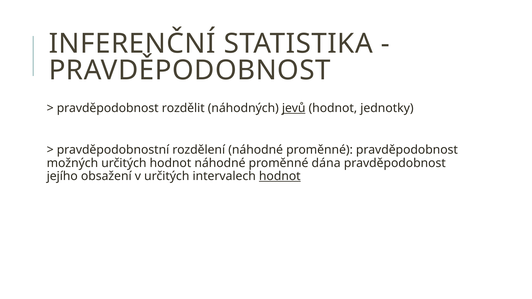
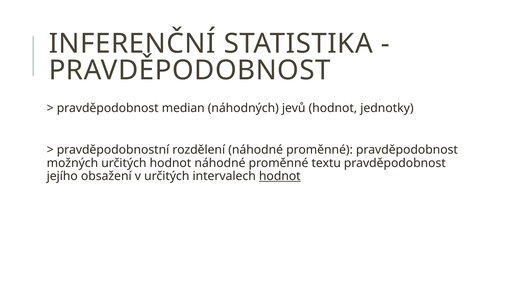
rozdělit: rozdělit -> median (183, 108)
jevů underline: present -> none (294, 108)
dána: dána -> textu (326, 163)
